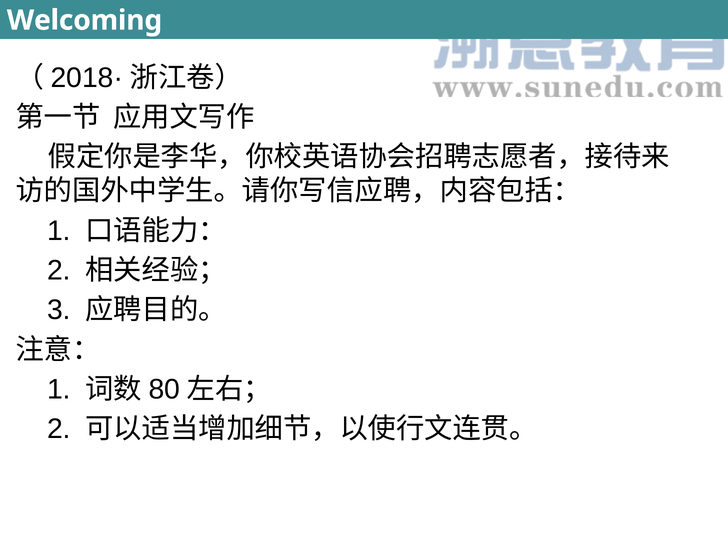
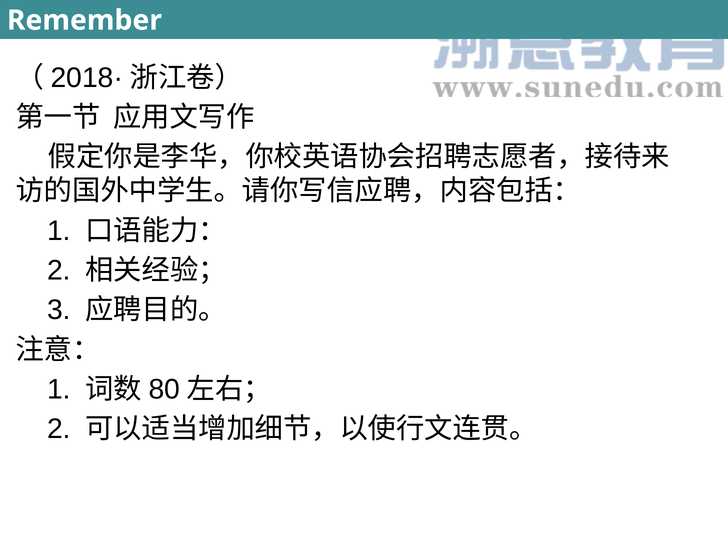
Welcoming: Welcoming -> Remember (84, 20)
